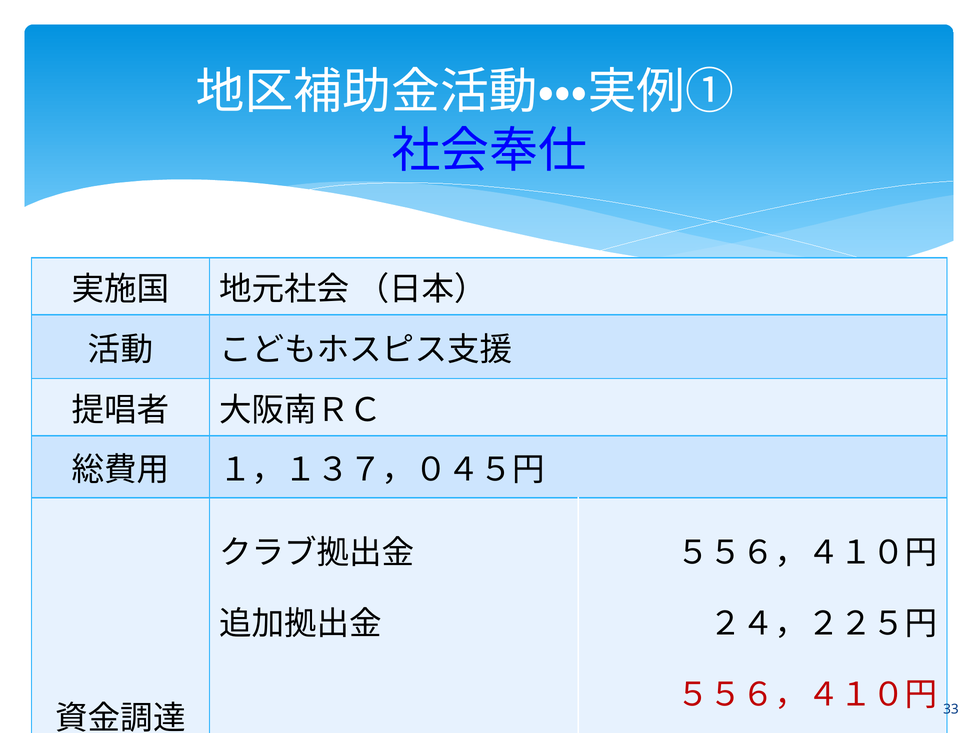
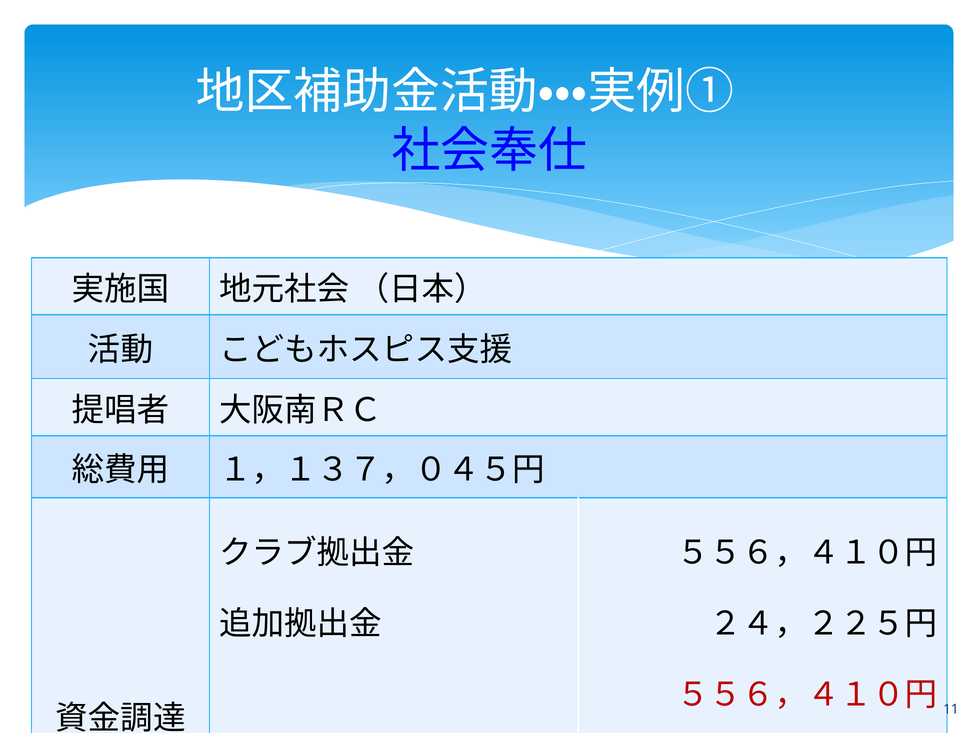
33: 33 -> 11 (951, 709)
